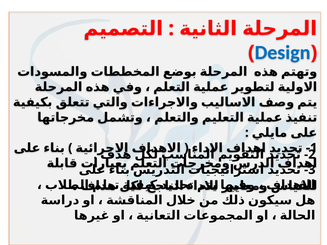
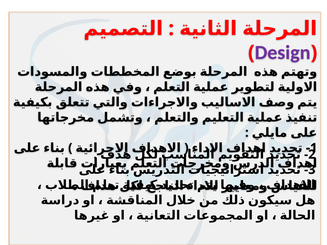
Design colour: blue -> purple (283, 53)
